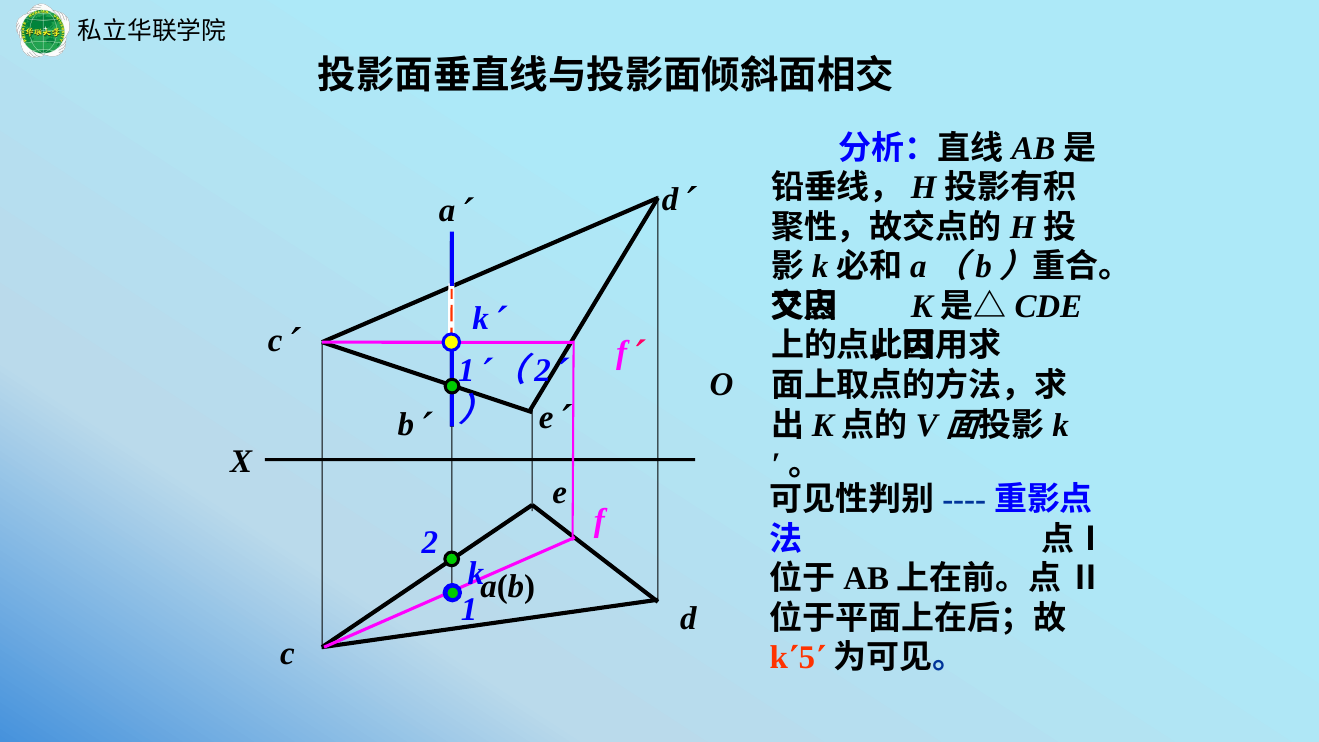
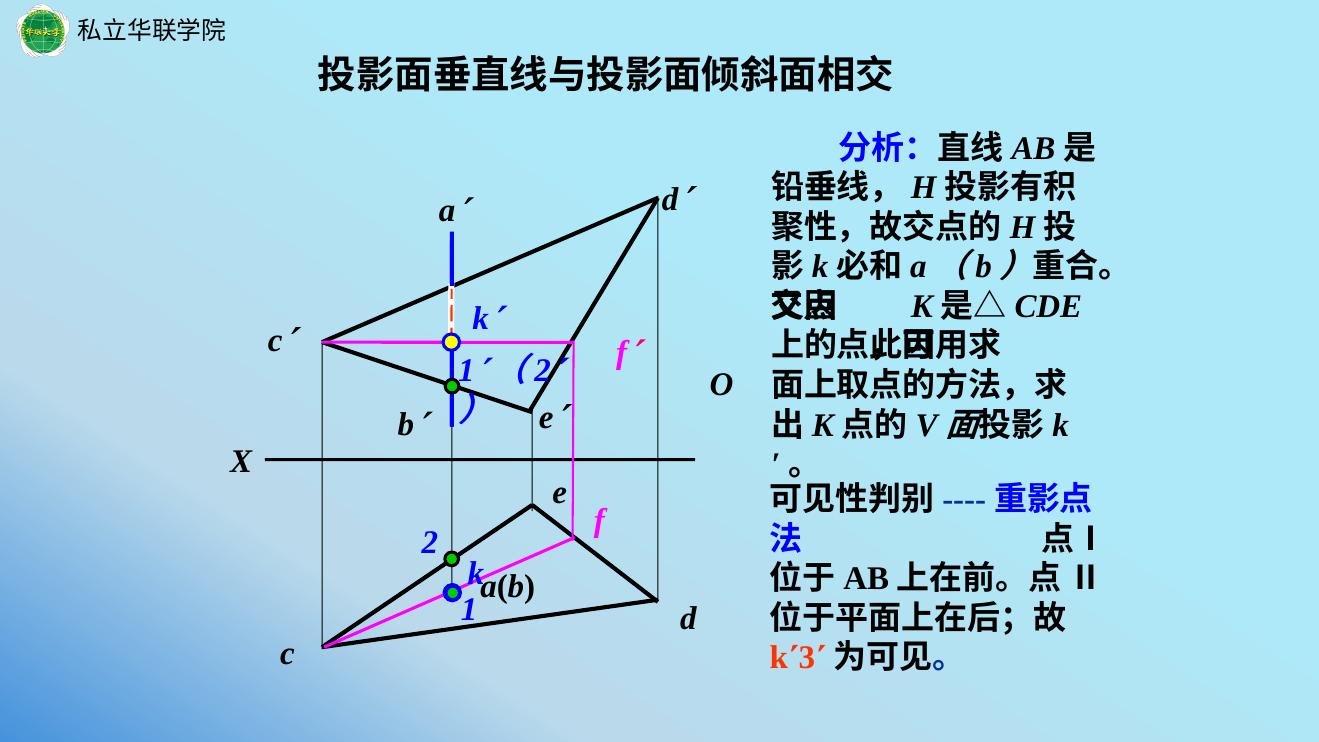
5: 5 -> 3 (807, 658)
